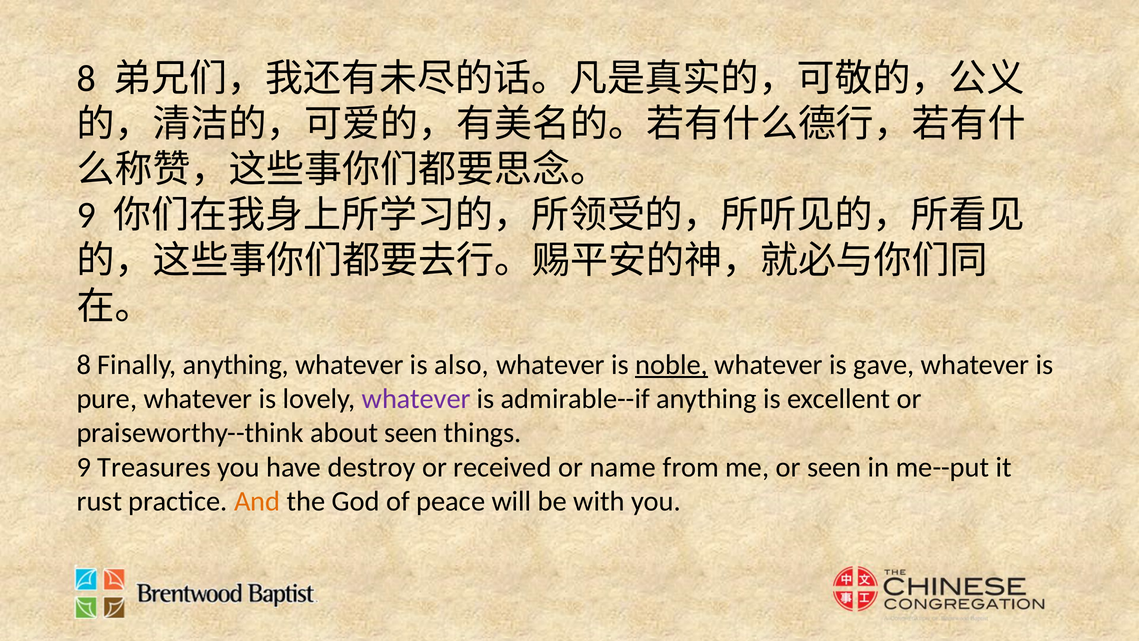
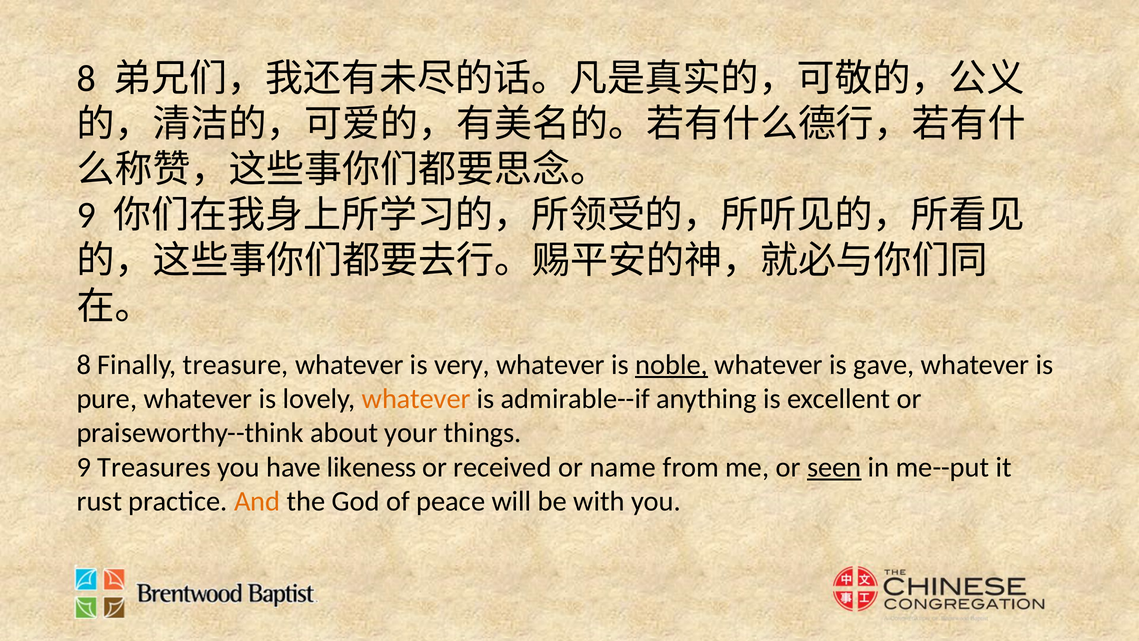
Finally anything: anything -> treasure (236, 365)
also: also -> very (462, 365)
whatever colour: purple -> orange (416, 399)
about seen: seen -> your (411, 433)
destroy: destroy -> likeness (372, 467)
seen underline: none -> present (834, 467)
